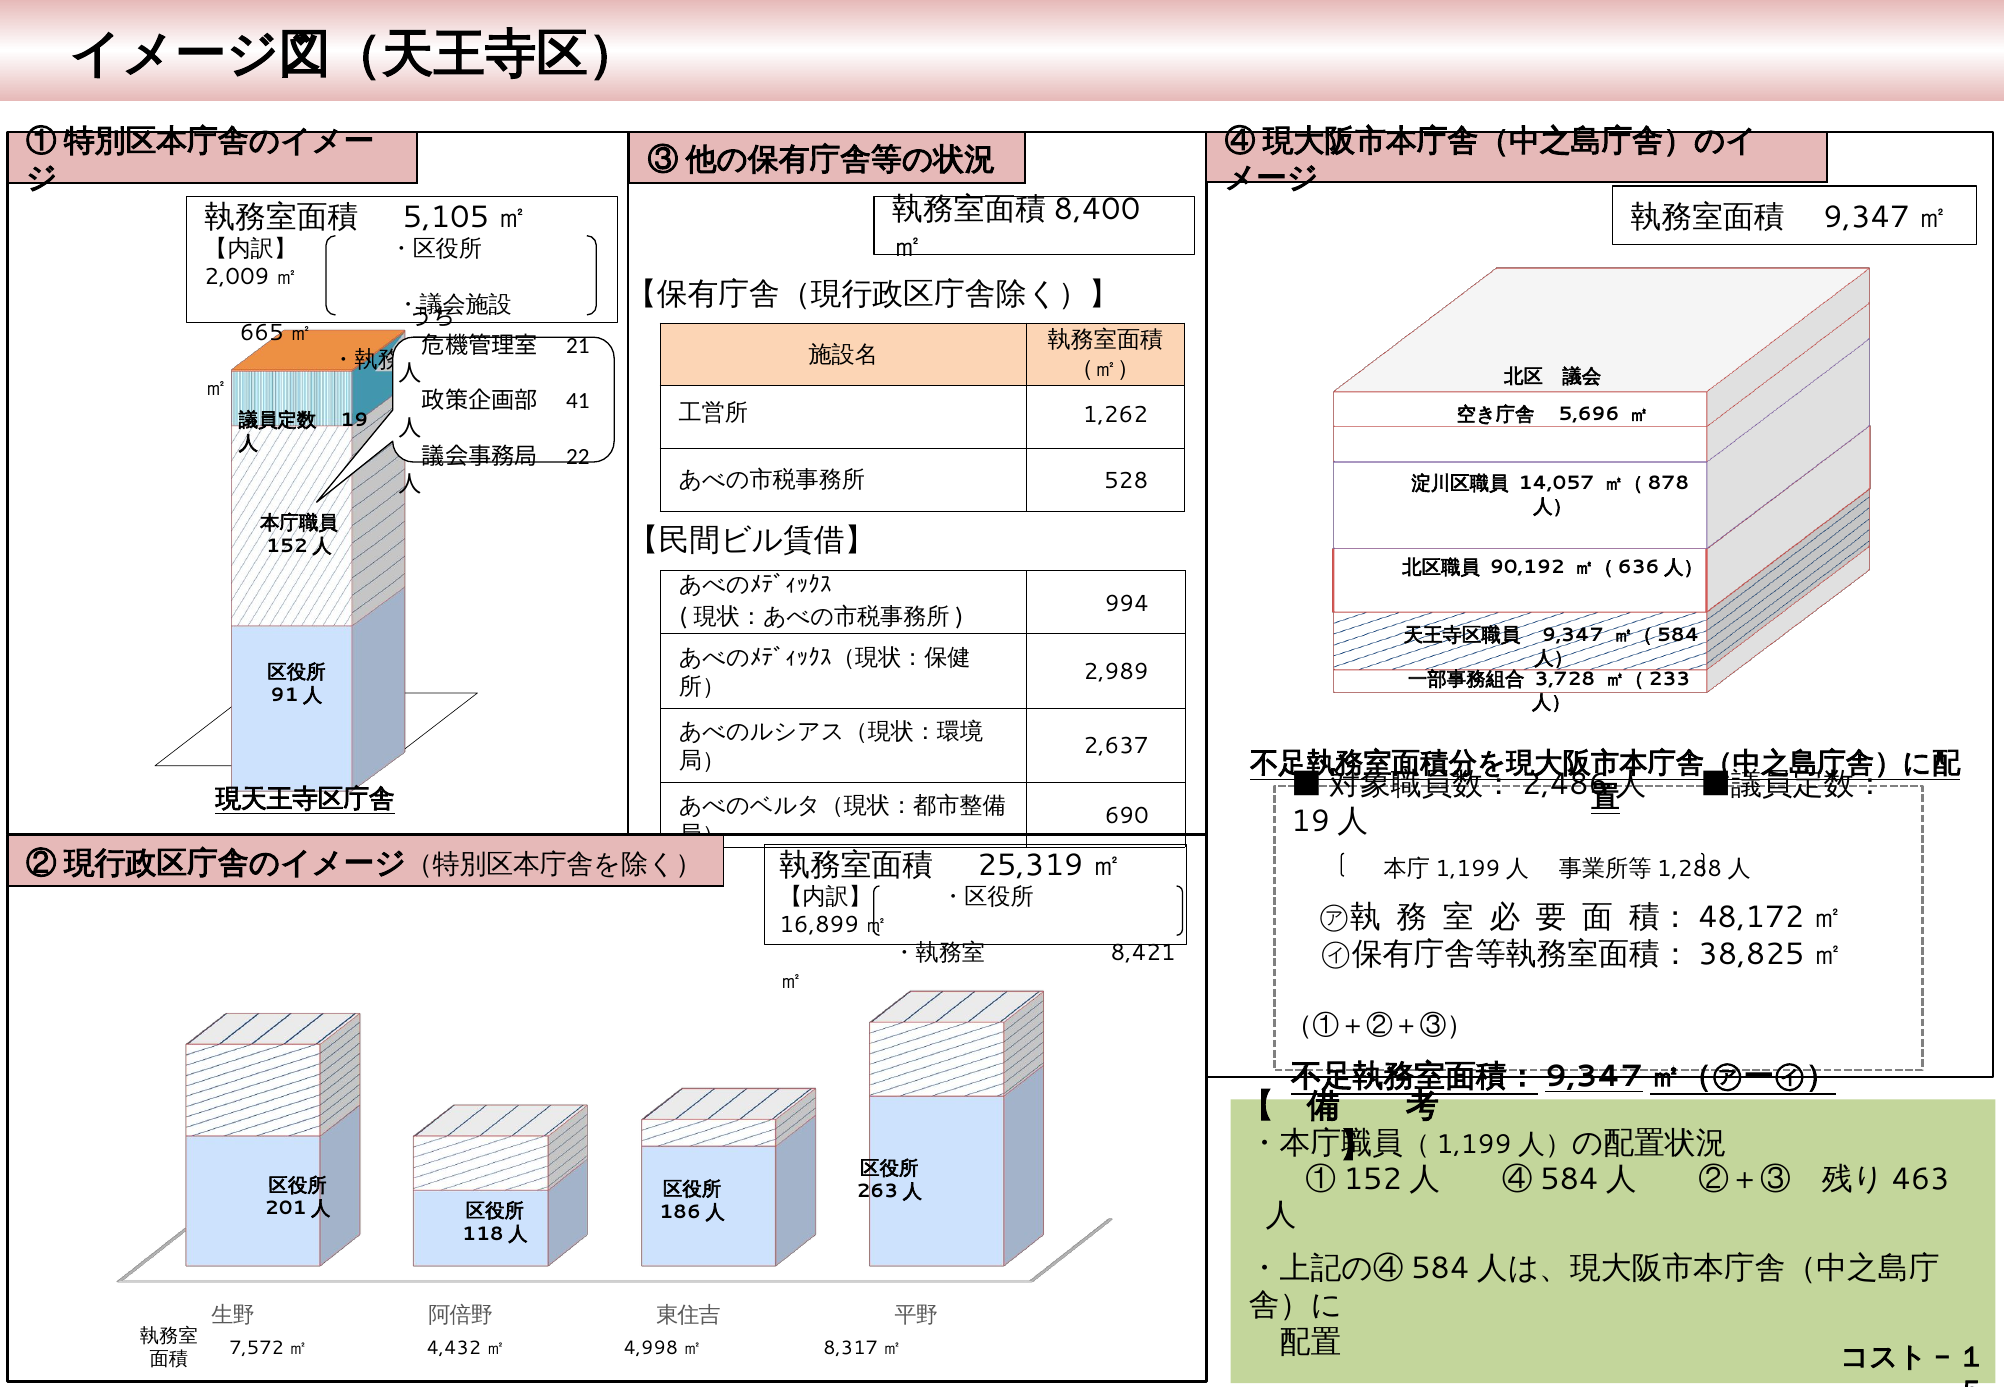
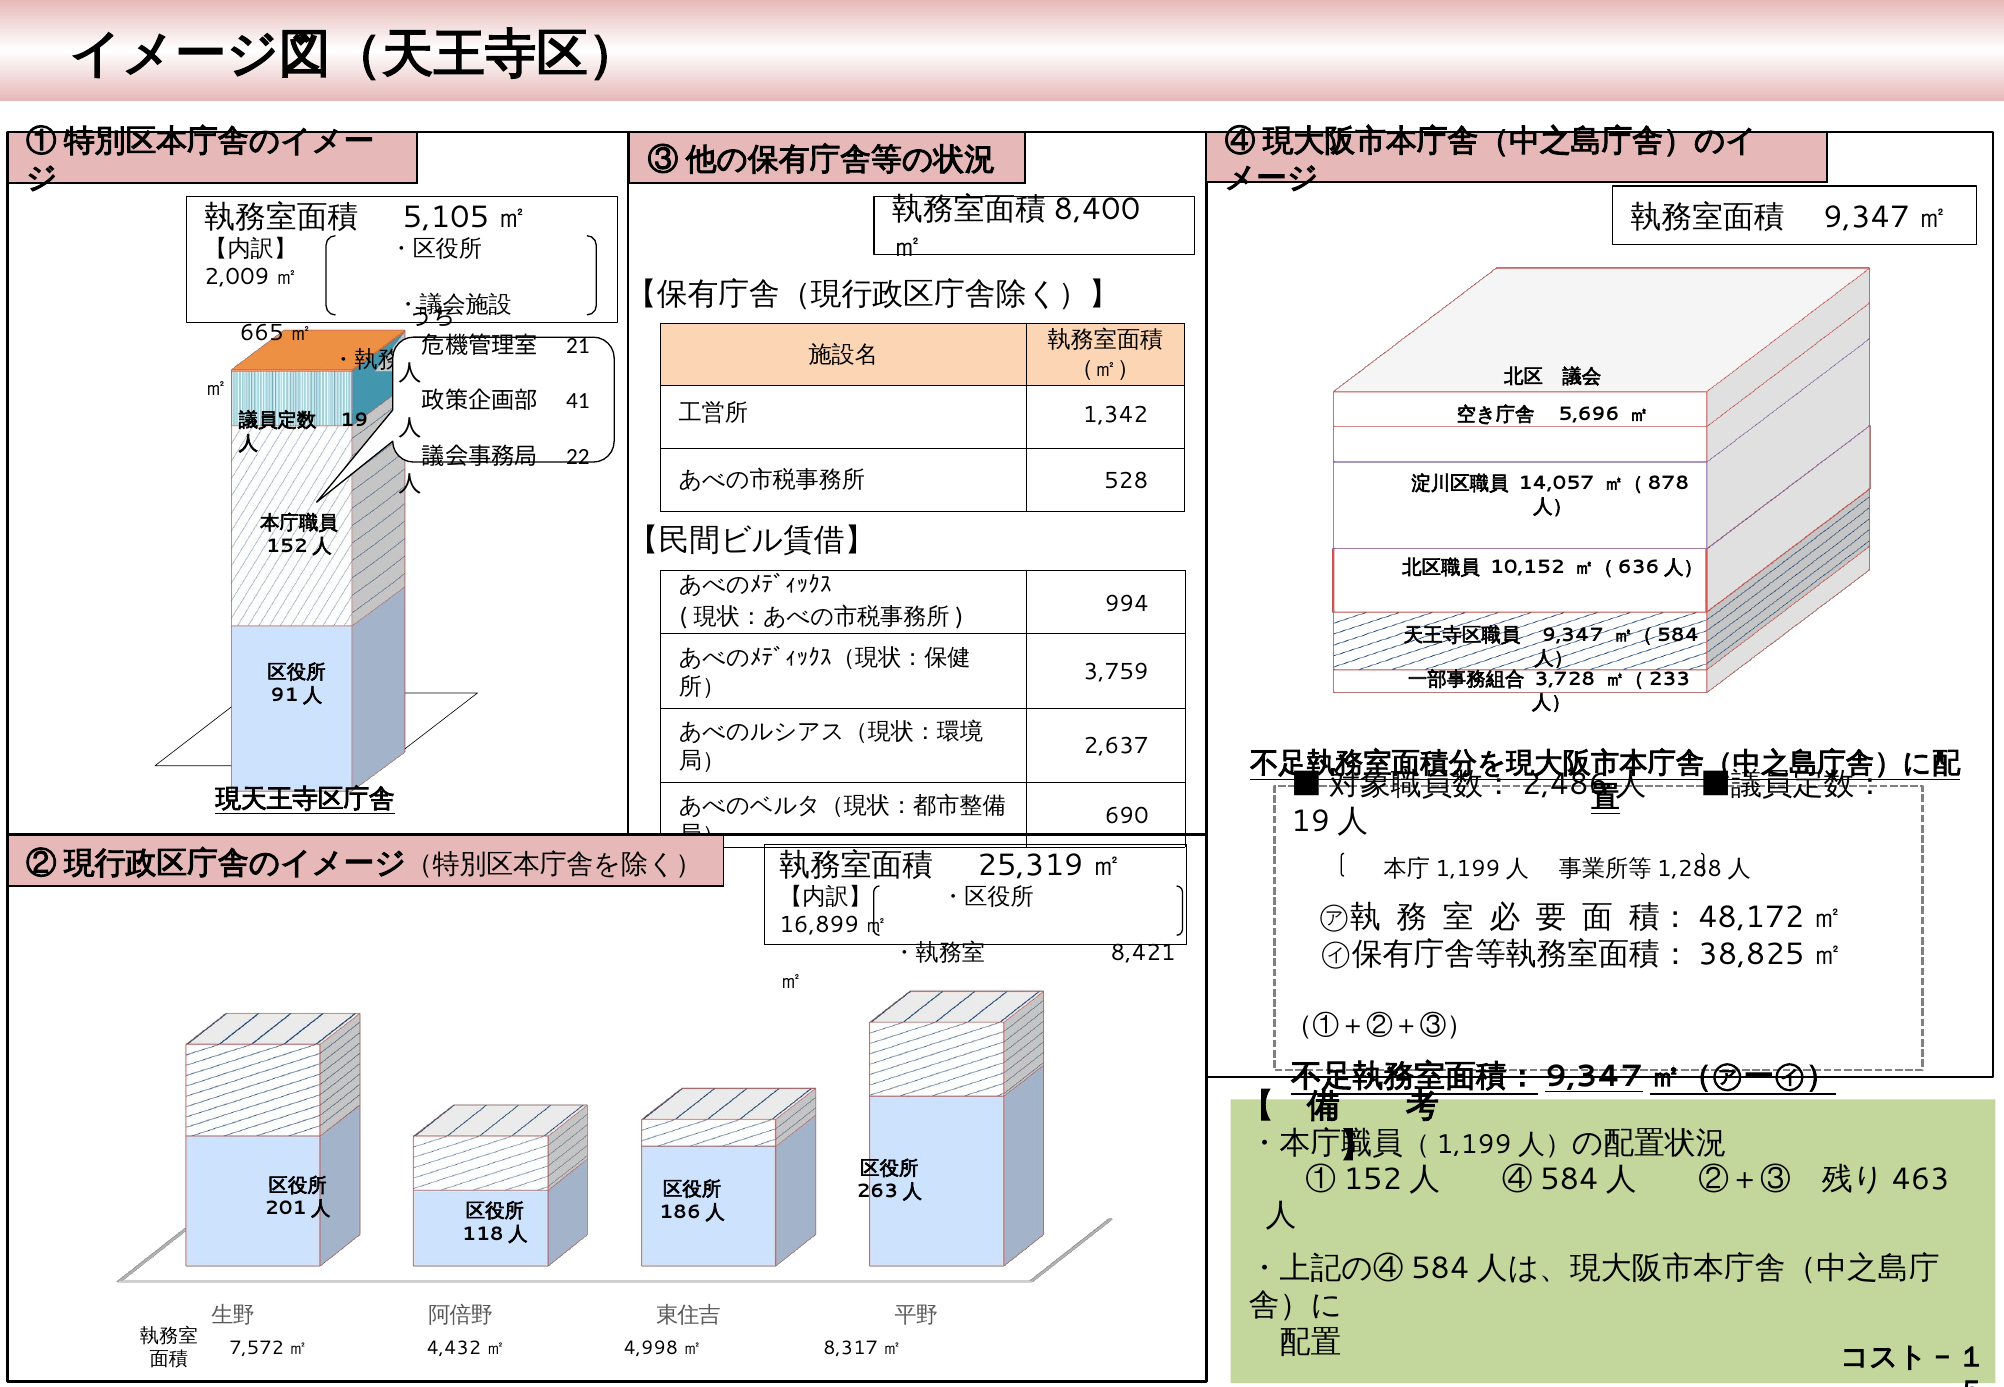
1,262: 1,262 -> 1,342 (1115, 415)
90,192: 90,192 -> 10,152 (1527, 567)
2,989: 2,989 -> 3,759 (1116, 672)
